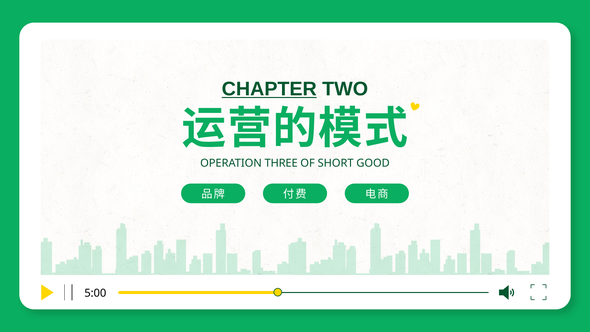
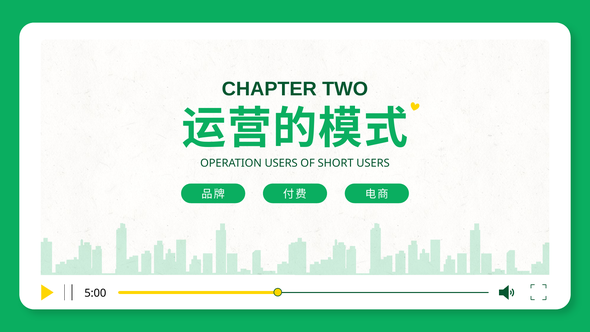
CHAPTER underline: present -> none (269, 89)
OPERATION THREE: THREE -> USERS (281, 163)
SHORT GOOD: GOOD -> USERS (373, 163)
